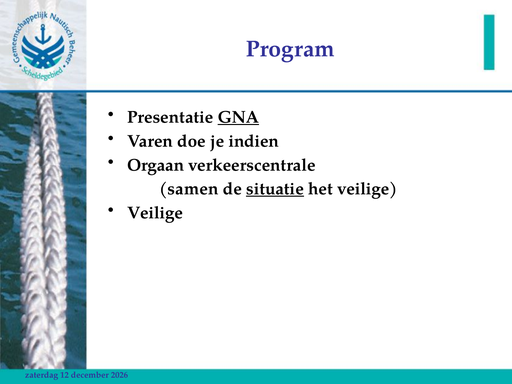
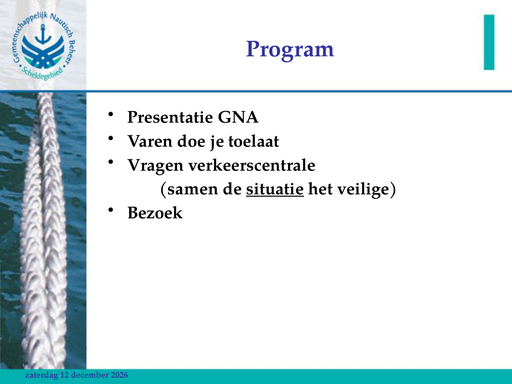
GNA underline: present -> none (238, 117)
indien: indien -> toelaat (254, 141)
Orgaan: Orgaan -> Vragen (156, 165)
Veilige: Veilige -> Bezoek (155, 213)
